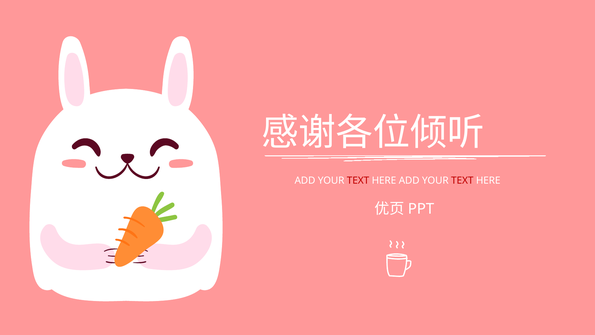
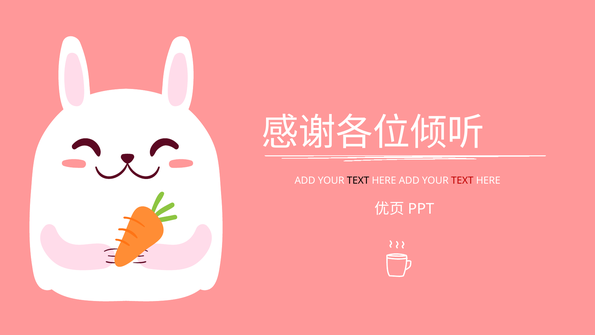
TEXT colour: red -> black (358, 181)
